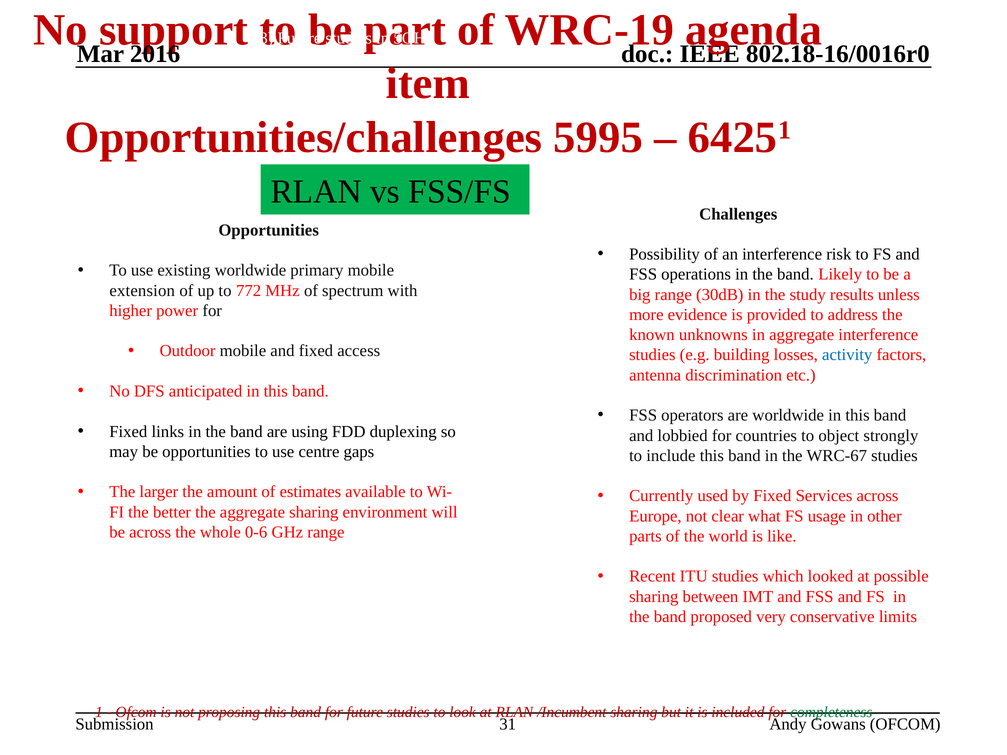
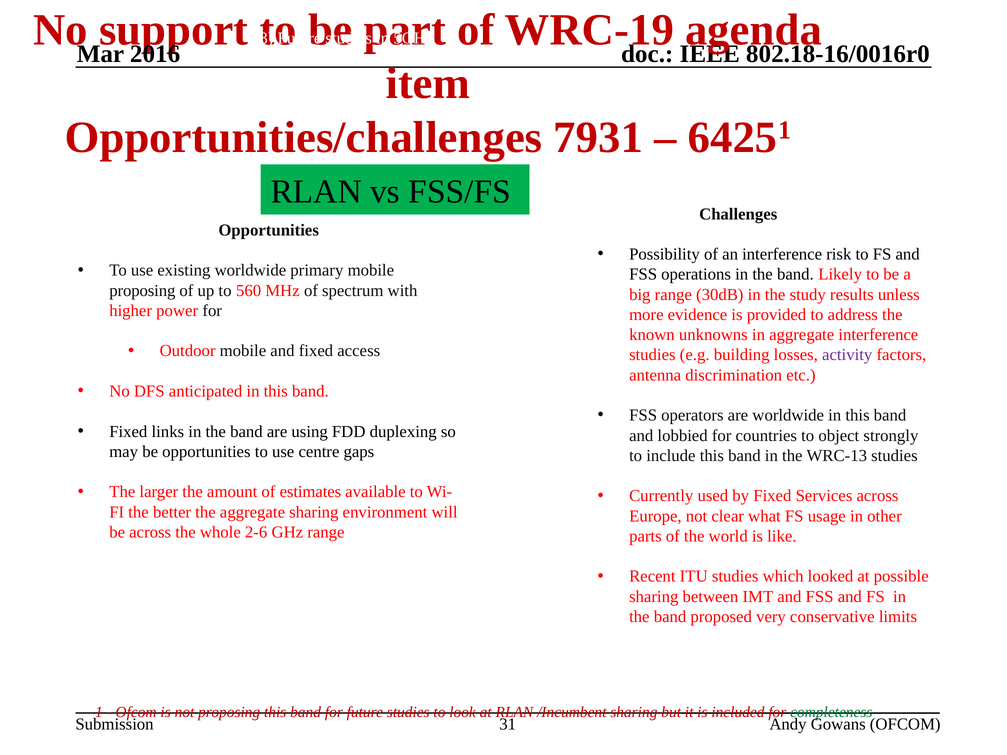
5995: 5995 -> 7931 (598, 137)
extension: extension -> proposing (142, 291)
772: 772 -> 560 (249, 291)
activity colour: blue -> purple (847, 355)
WRC-67: WRC-67 -> WRC-13 (837, 456)
0-6: 0-6 -> 2-6 (256, 532)
